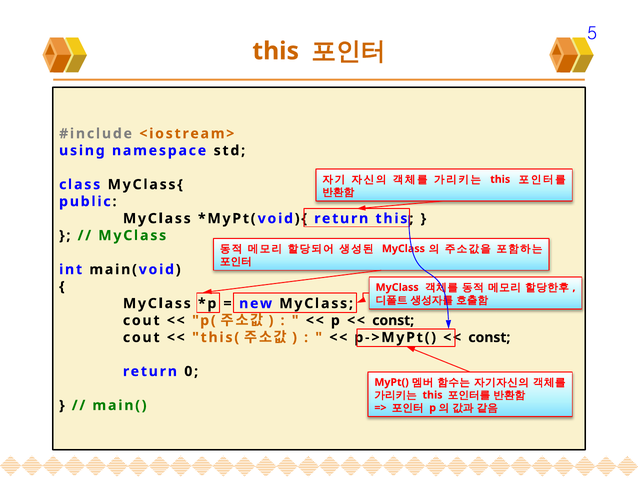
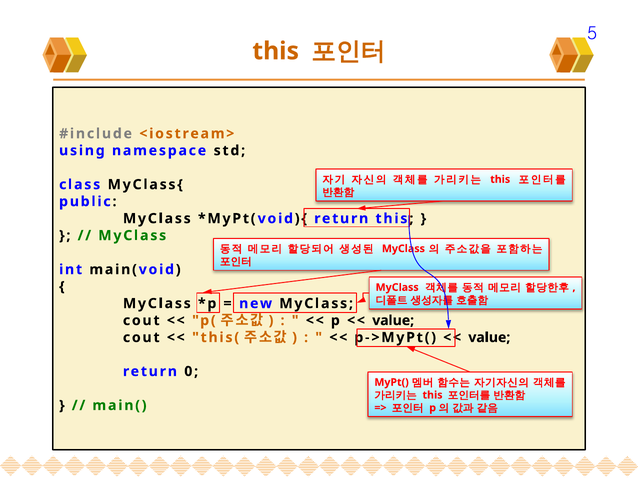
const: const -> value (393, 321)
const: const -> value (489, 338)
